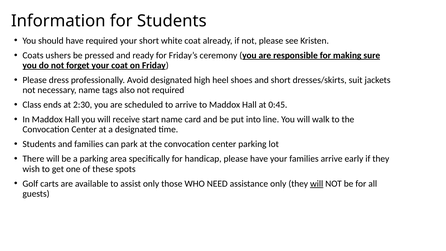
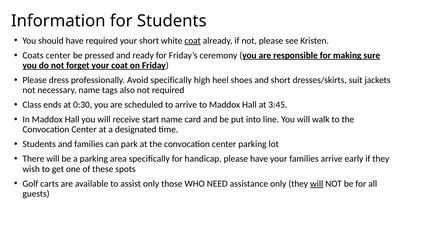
coat underline: none -> present (193, 41)
Coats ushers: ushers -> center (58, 55)
Avoid designated: designated -> specifically (171, 80)
2:30: 2:30 -> 0:30 (83, 105)
0:45: 0:45 -> 3:45 (278, 105)
